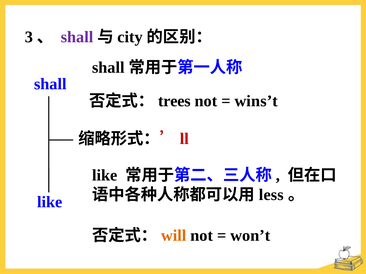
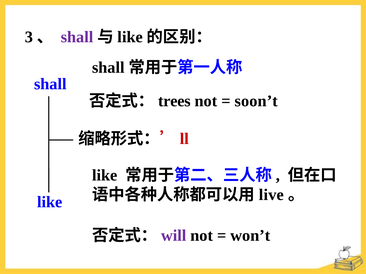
city: city -> like (130, 37)
wins’t: wins’t -> soon’t (256, 101)
less: less -> live (271, 195)
will colour: orange -> purple (174, 236)
